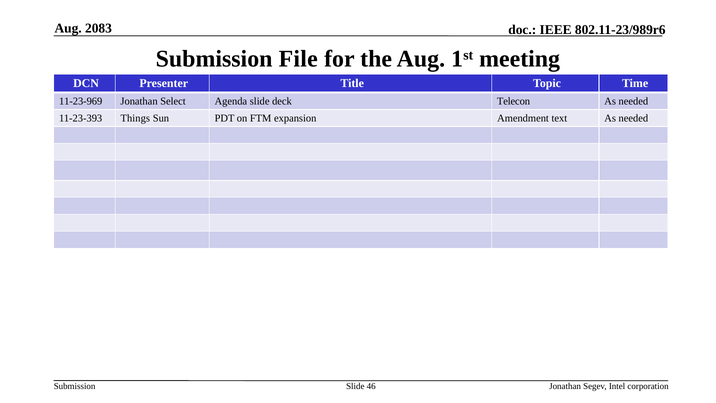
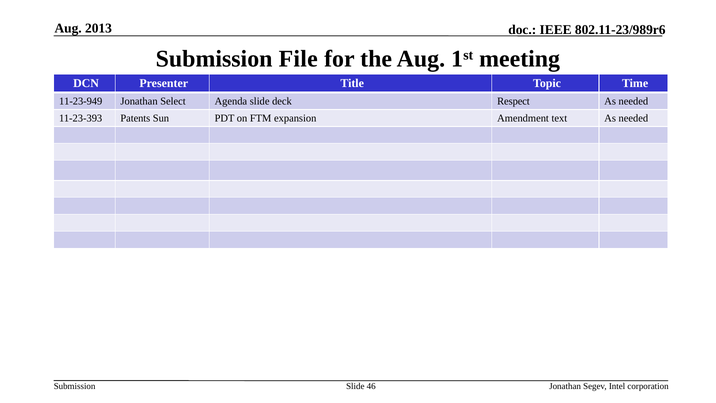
2083: 2083 -> 2013 (98, 28)
11-23-969: 11-23-969 -> 11-23-949 (81, 101)
Telecon: Telecon -> Respect (513, 101)
Things: Things -> Patents (135, 118)
